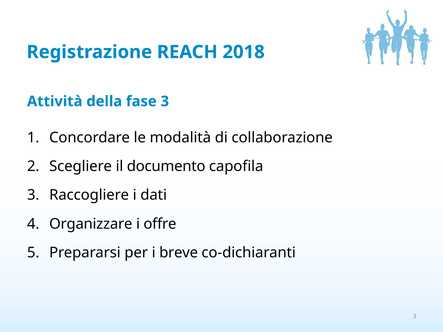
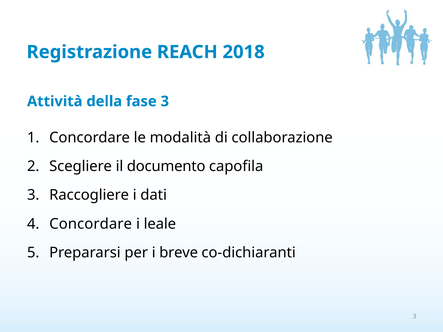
Organizzare: Organizzare -> Concordare (91, 224)
offre: offre -> leale (160, 224)
